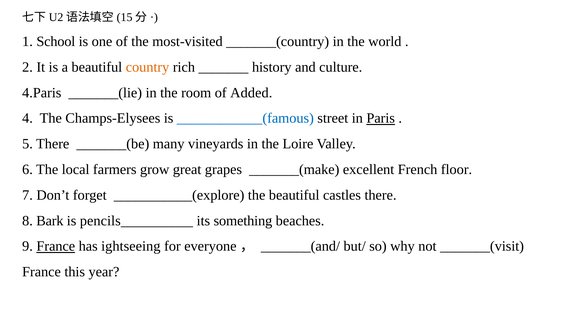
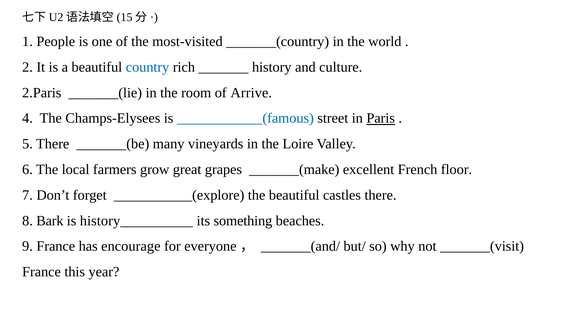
School: School -> People (56, 42)
country colour: orange -> blue (148, 67)
4.Paris: 4.Paris -> 2.Paris (42, 93)
Added: Added -> Arrive (251, 93)
pencils__________: pencils__________ -> history__________ (136, 221)
France underline: present -> none (56, 247)
ightseeing: ightseeing -> encourage (131, 247)
